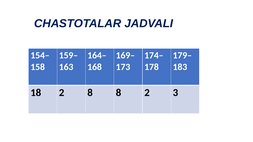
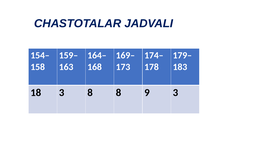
18 2: 2 -> 3 (62, 93)
8 2: 2 -> 9 (147, 93)
